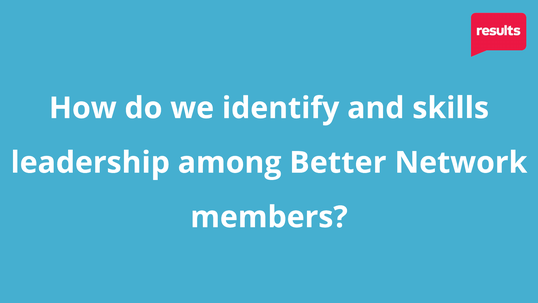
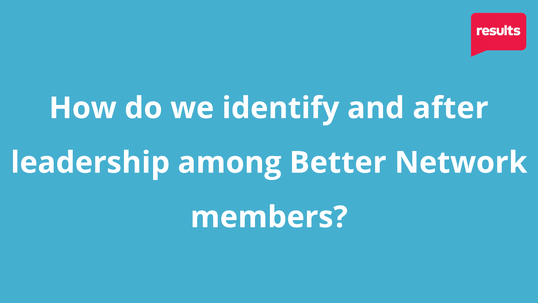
skills: skills -> after (451, 108)
